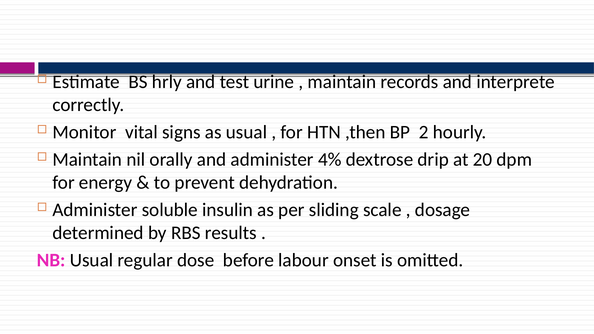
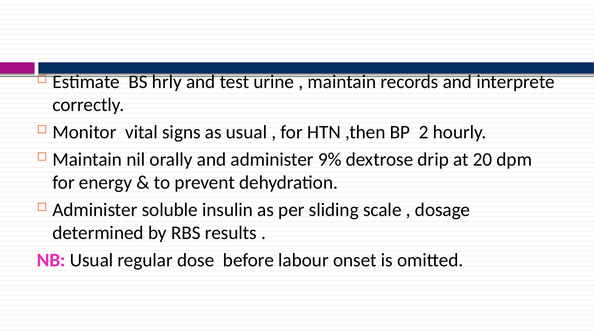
4%: 4% -> 9% (330, 160)
